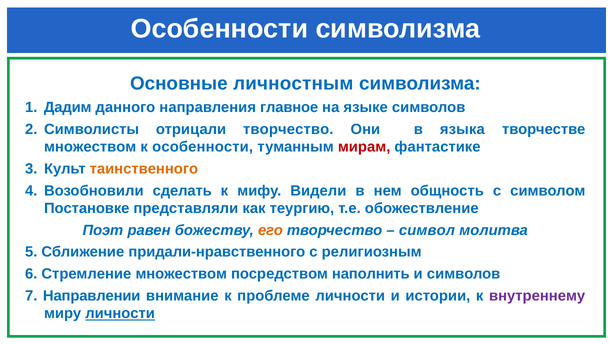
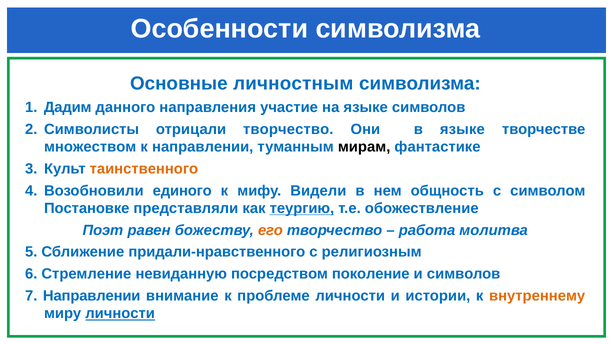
главное: главное -> участие (289, 107)
в языка: языка -> языке (462, 129)
к особенности: особенности -> направлении (203, 147)
мирам colour: red -> black (364, 147)
сделать: сделать -> единого (182, 191)
теургию underline: none -> present (302, 208)
символ: символ -> работа (427, 230)
Стремление множеством: множеством -> невиданную (181, 274)
наполнить: наполнить -> поколение (371, 274)
внутреннему colour: purple -> orange (537, 296)
